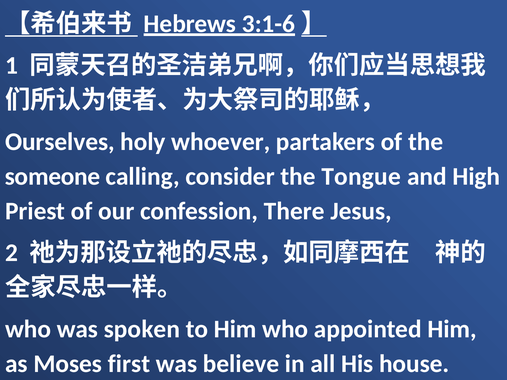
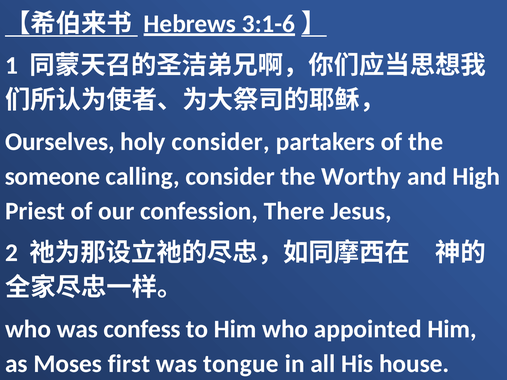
holy whoever: whoever -> consider (221, 142)
Tongue: Tongue -> Worthy (361, 177)
spoken: spoken -> confess (142, 329)
believe: believe -> tongue (241, 364)
